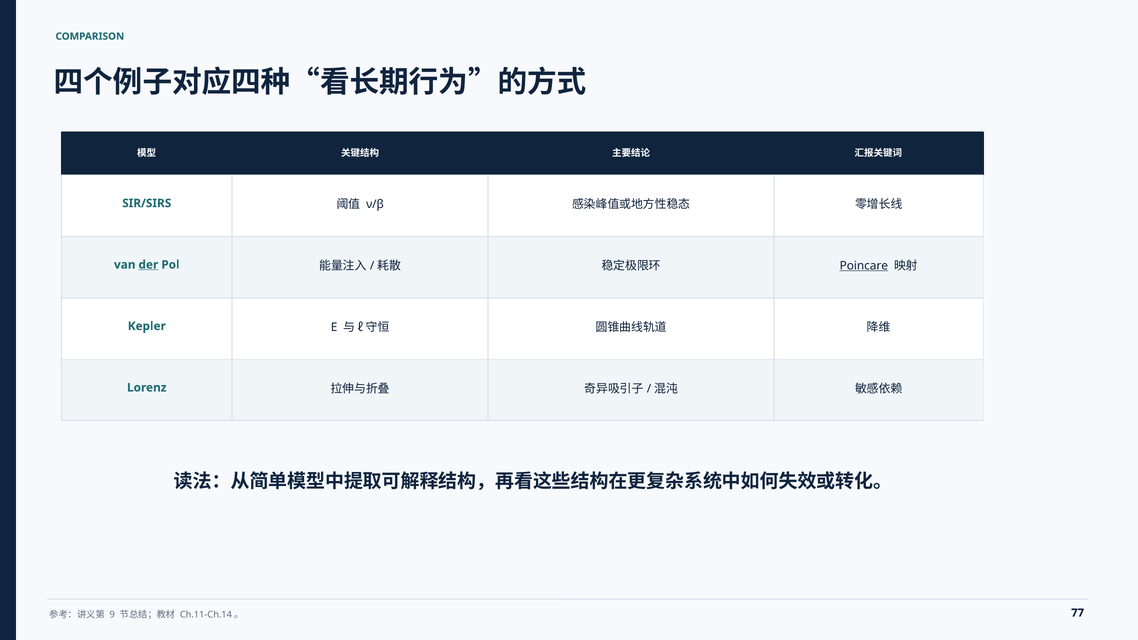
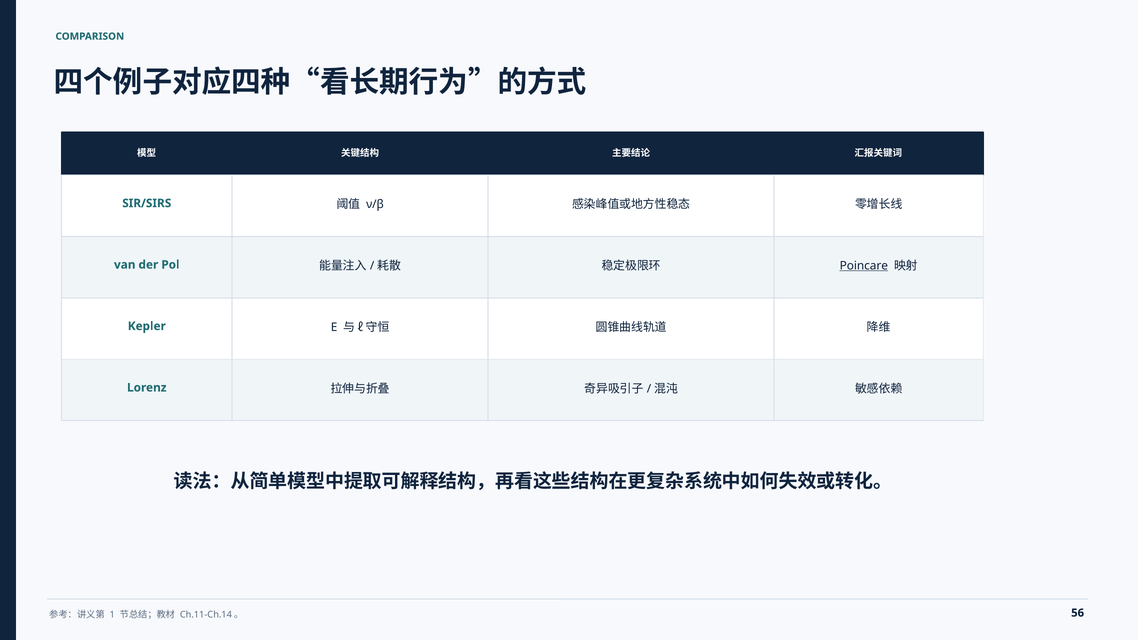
der underline: present -> none (148, 265)
9: 9 -> 1 (112, 615)
77: 77 -> 56 (1078, 613)
